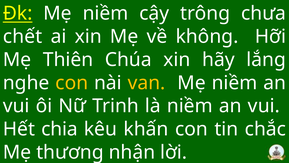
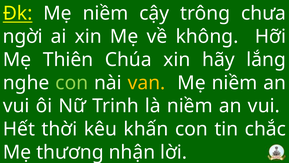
chết: chết -> ngời (23, 36)
con colour: yellow -> light green (72, 83)
chia: chia -> thời (59, 129)
